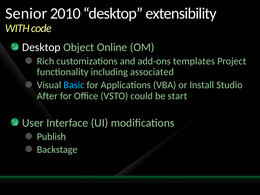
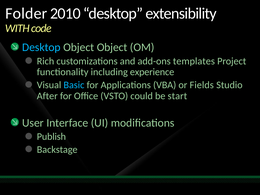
Senior: Senior -> Folder (26, 13)
Desktop colour: white -> light blue (41, 47)
Object Online: Online -> Object (112, 47)
associated: associated -> experience (152, 72)
Install: Install -> Fields (202, 85)
